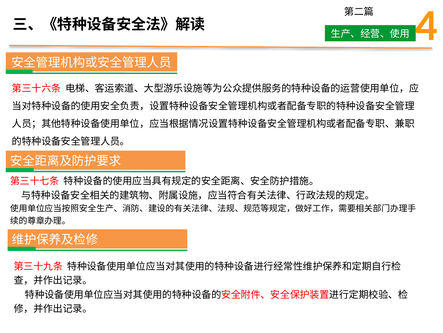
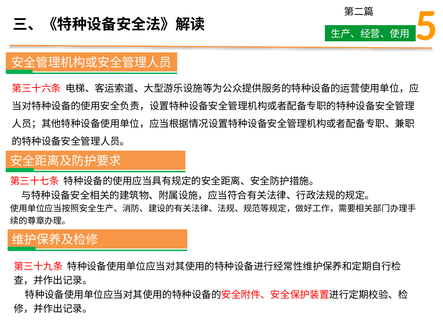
4: 4 -> 5 (426, 25)
